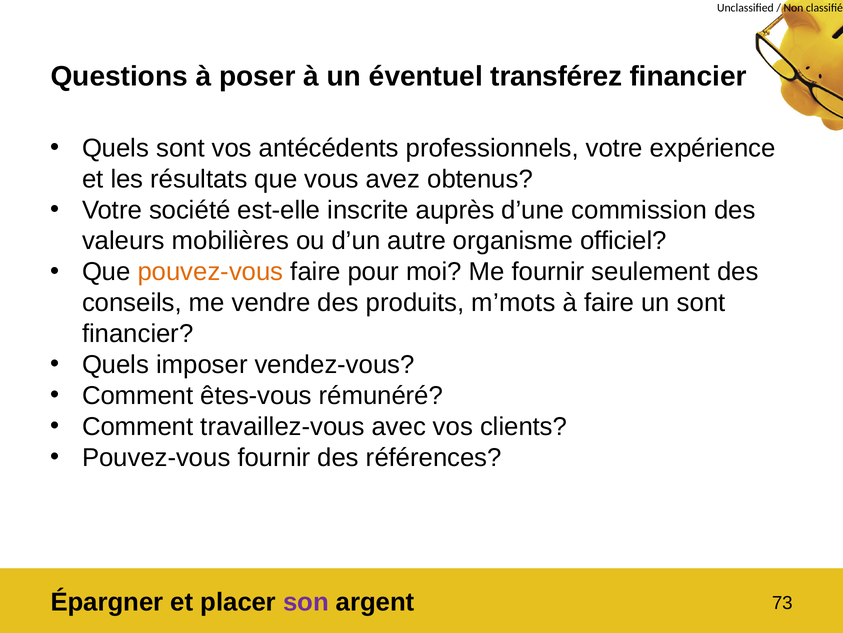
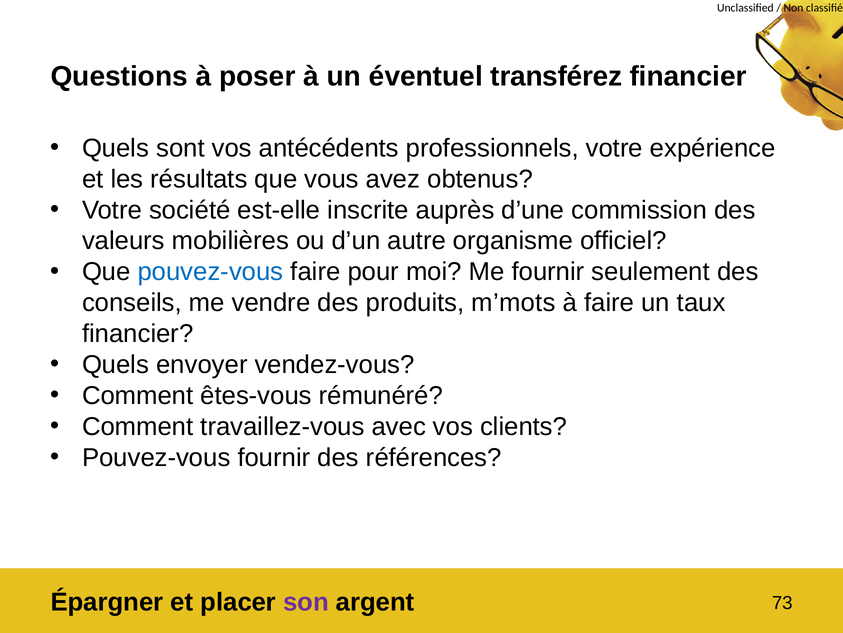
pouvez-vous colour: orange -> blue (210, 272)
un sont: sont -> taux (701, 302)
imposer: imposer -> envoyer (202, 364)
